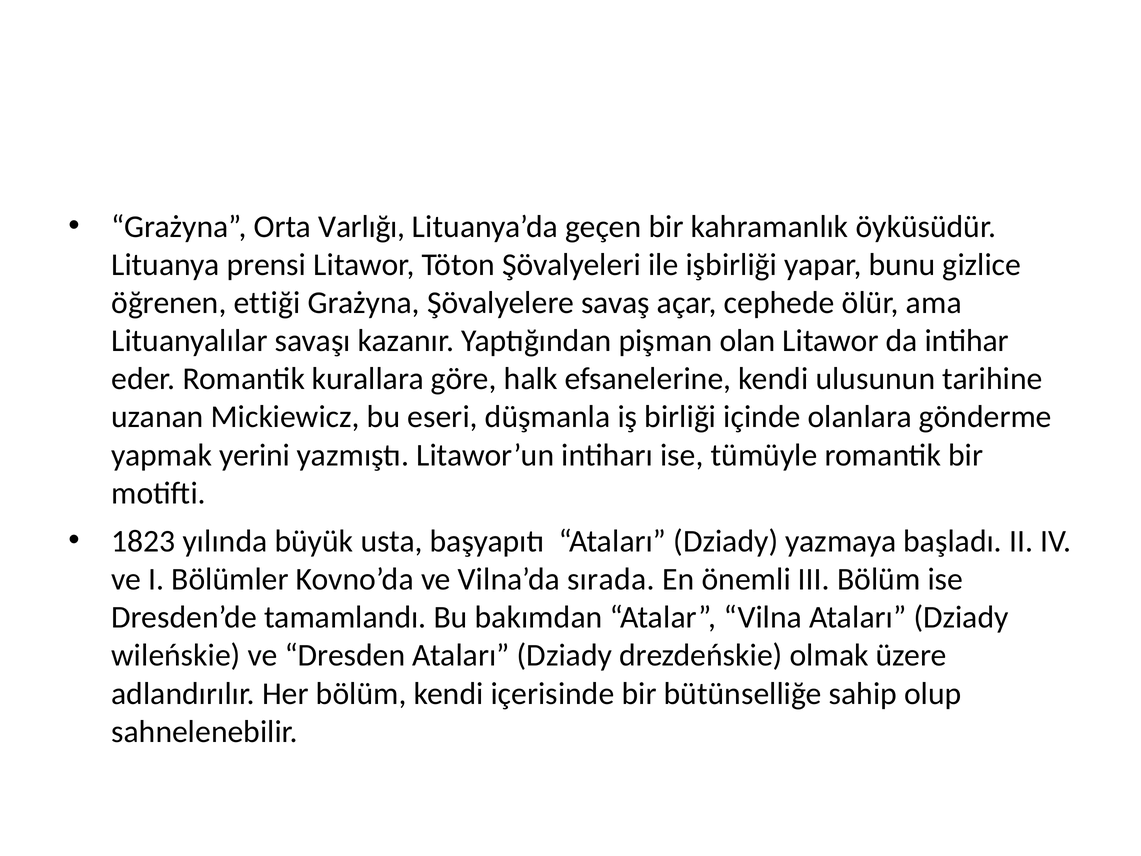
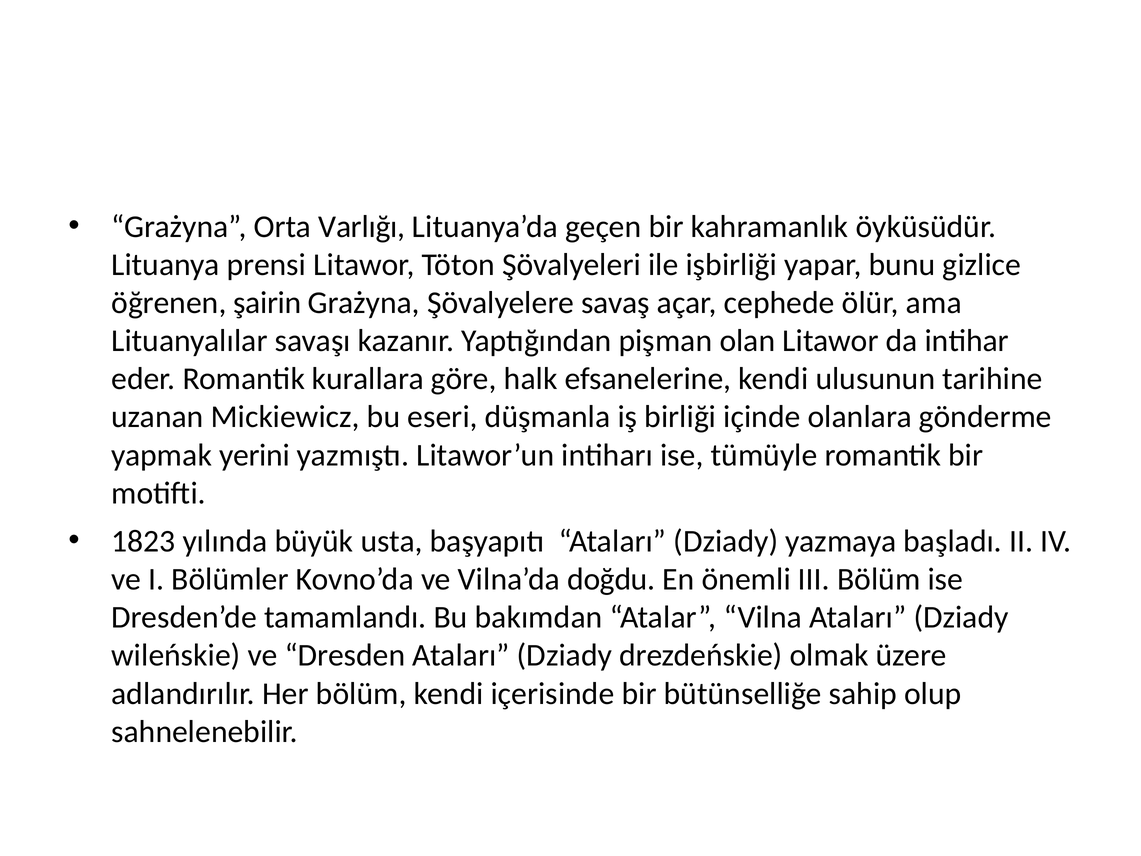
ettiği: ettiği -> şairin (267, 303)
sırada: sırada -> doğdu (611, 579)
